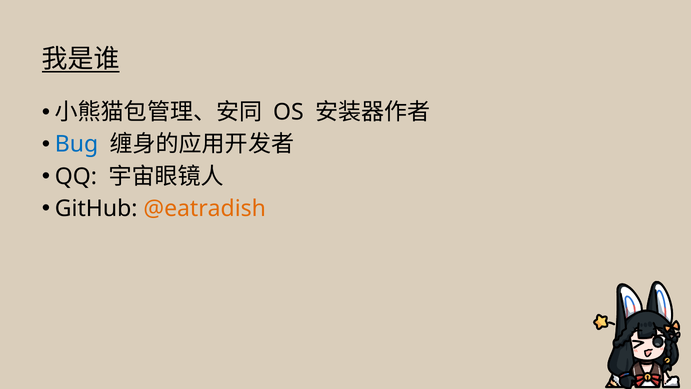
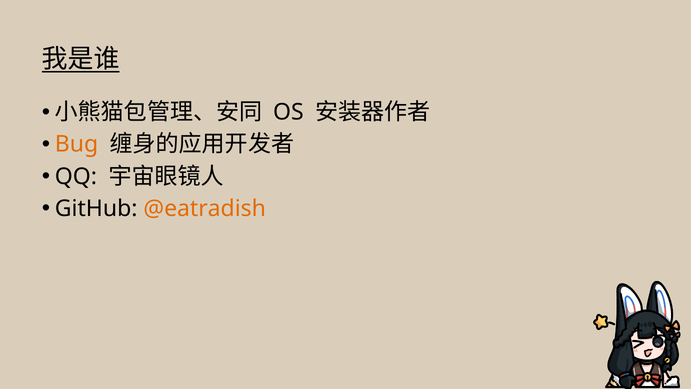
Bug colour: blue -> orange (77, 144)
